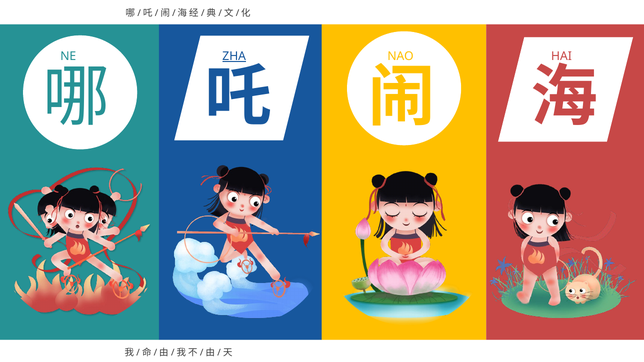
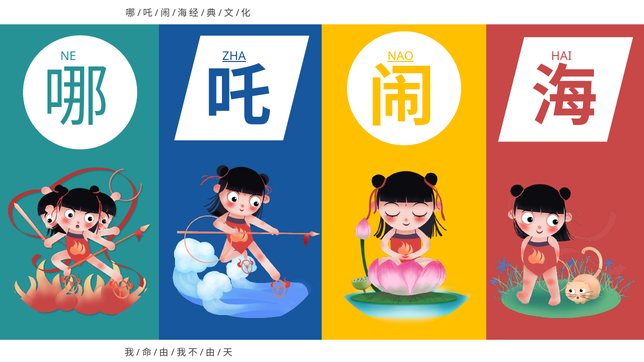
NAO underline: none -> present (401, 56)
